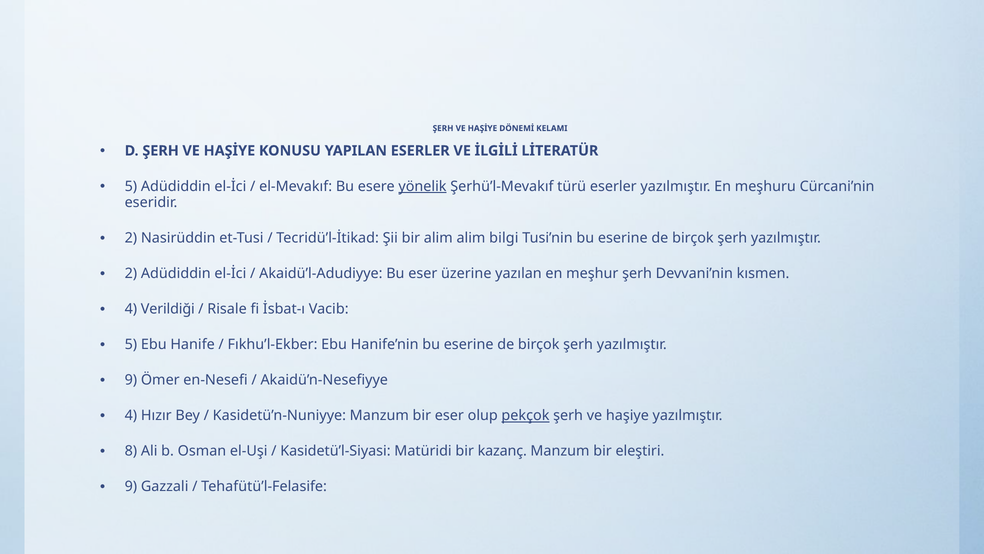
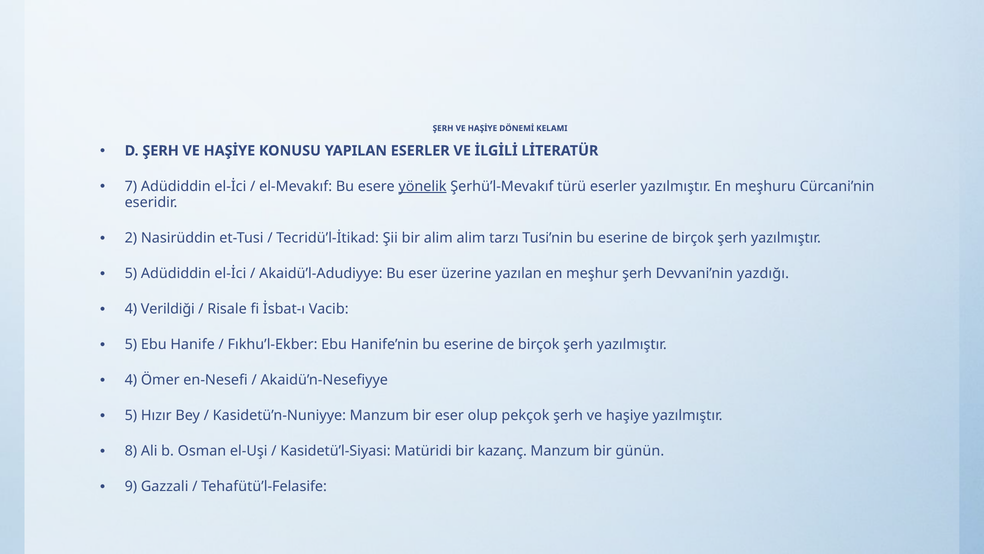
5: 5 -> 7 (131, 186)
bilgi: bilgi -> tarzı (504, 238)
2: 2 -> 5 (131, 273)
kısmen: kısmen -> yazdığı (763, 273)
9: 9 -> 4 (131, 380)
4: 4 -> 5 (131, 415)
pekçok underline: present -> none (525, 415)
eleştiri: eleştiri -> günün (640, 451)
